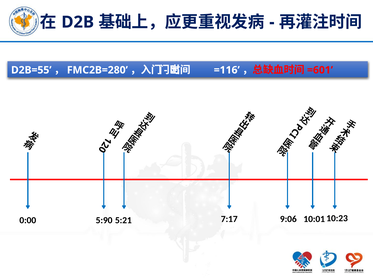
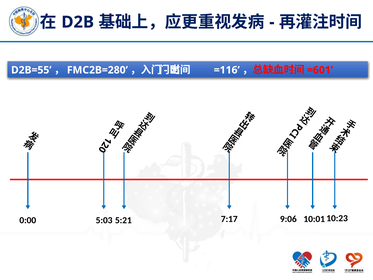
5:90: 5:90 -> 5:03 (104, 220)
